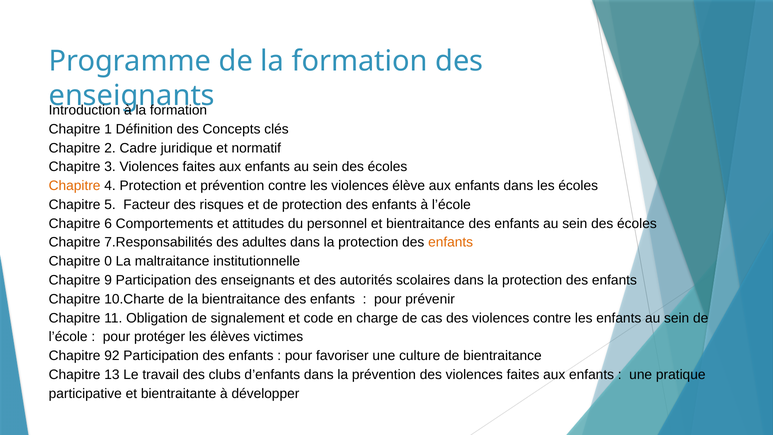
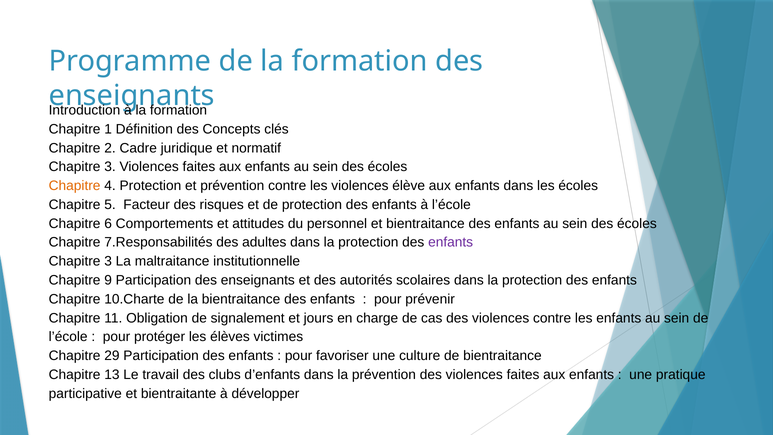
enfants colour: orange -> purple (451, 242)
0: 0 -> 3 (108, 261)
code: code -> jours (319, 318)
92: 92 -> 29 (112, 356)
